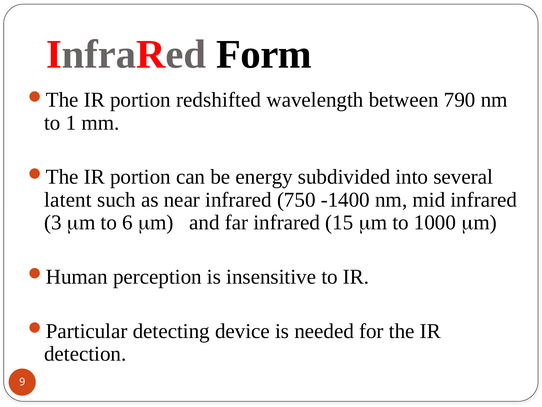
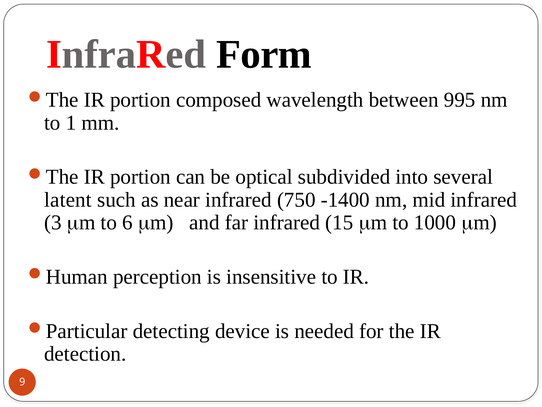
redshifted: redshifted -> composed (219, 100)
790: 790 -> 995 (460, 100)
energy: energy -> optical (264, 177)
